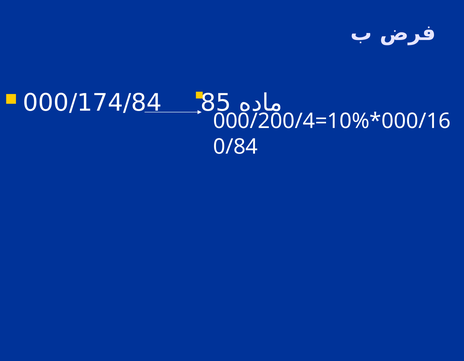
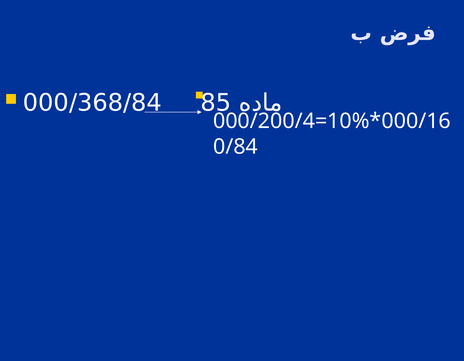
000/174/84: 000/174/84 -> 000/368/84 (92, 103)
